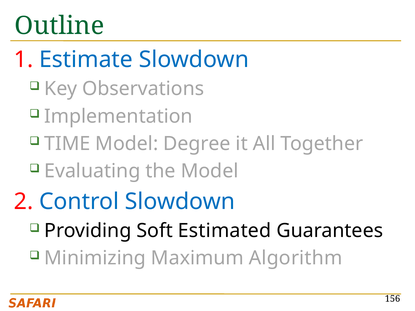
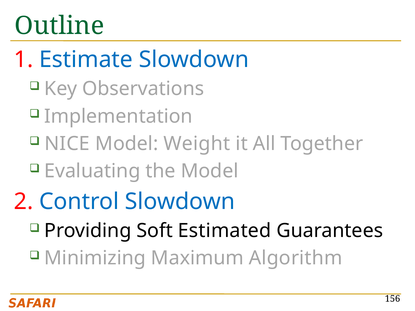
TIME: TIME -> NICE (67, 144)
Degree: Degree -> Weight (197, 144)
